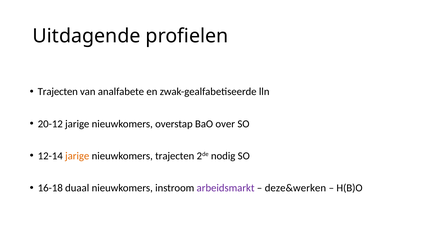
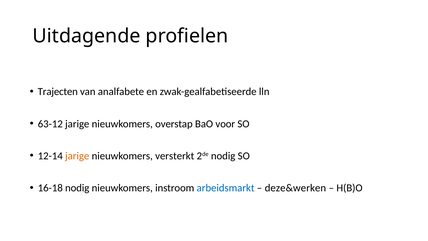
20-12: 20-12 -> 63-12 (50, 124)
over: over -> voor (225, 124)
nieuwkomers trajecten: trajecten -> versterkt (175, 156)
16-18 duaal: duaal -> nodig (77, 188)
arbeidsmarkt colour: purple -> blue (226, 188)
